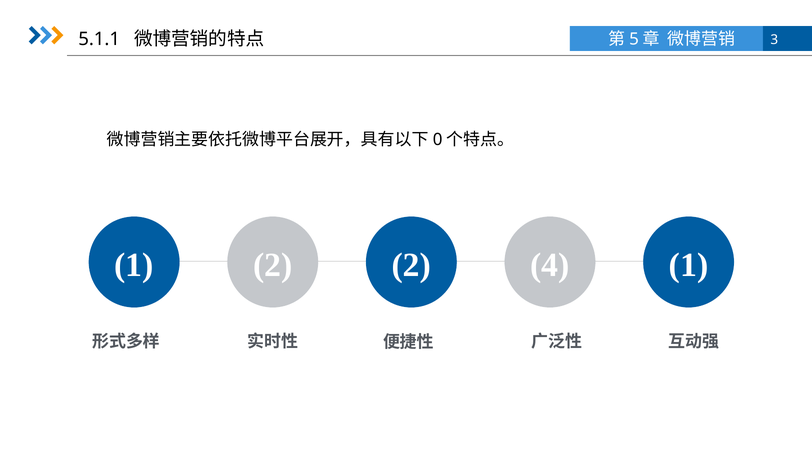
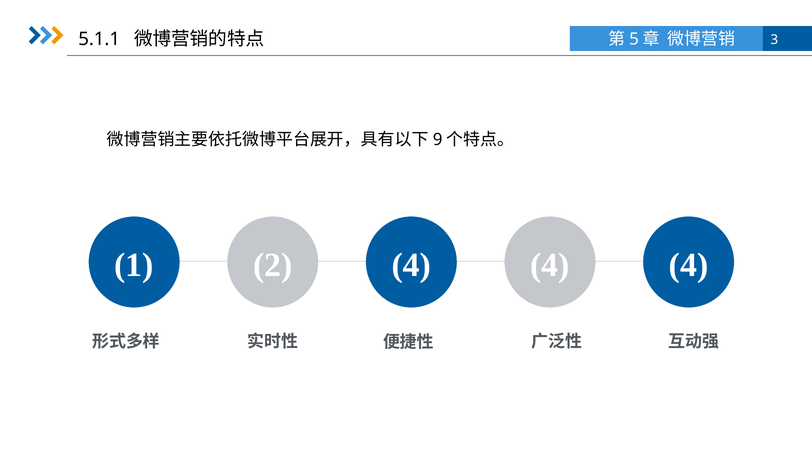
0: 0 -> 9 (438, 140)
2 2: 2 -> 4 (411, 265)
1: 1 -> 4 (689, 265)
